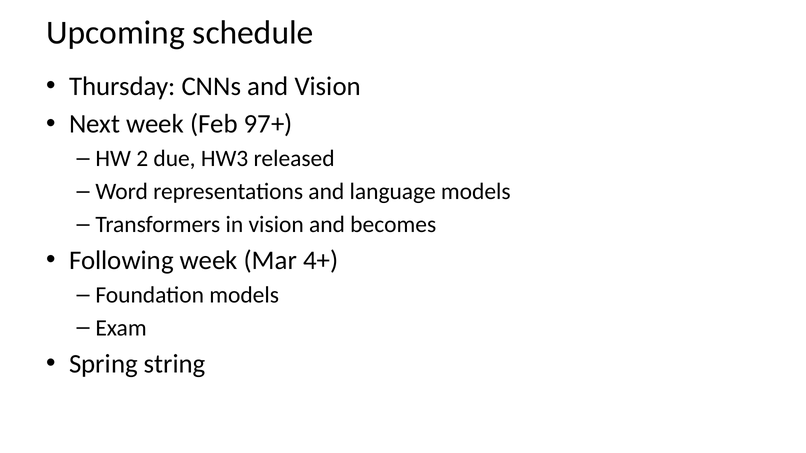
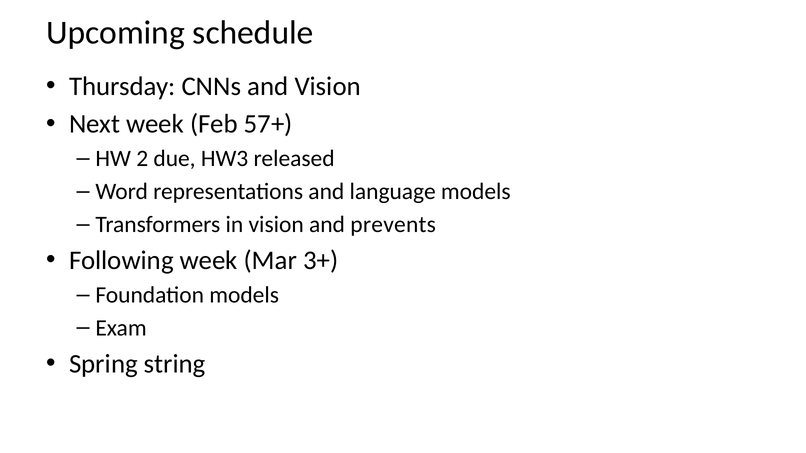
97+: 97+ -> 57+ (268, 124)
becomes: becomes -> prevents (393, 225)
4+: 4+ -> 3+ (321, 261)
